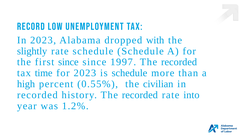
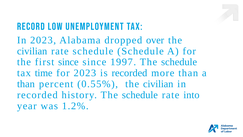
with: with -> over (155, 40)
slightly: slightly -> civilian (32, 51)
1997 The recorded: recorded -> schedule (179, 62)
is schedule: schedule -> recorded (129, 73)
high: high -> than (26, 84)
history The recorded: recorded -> schedule (140, 95)
